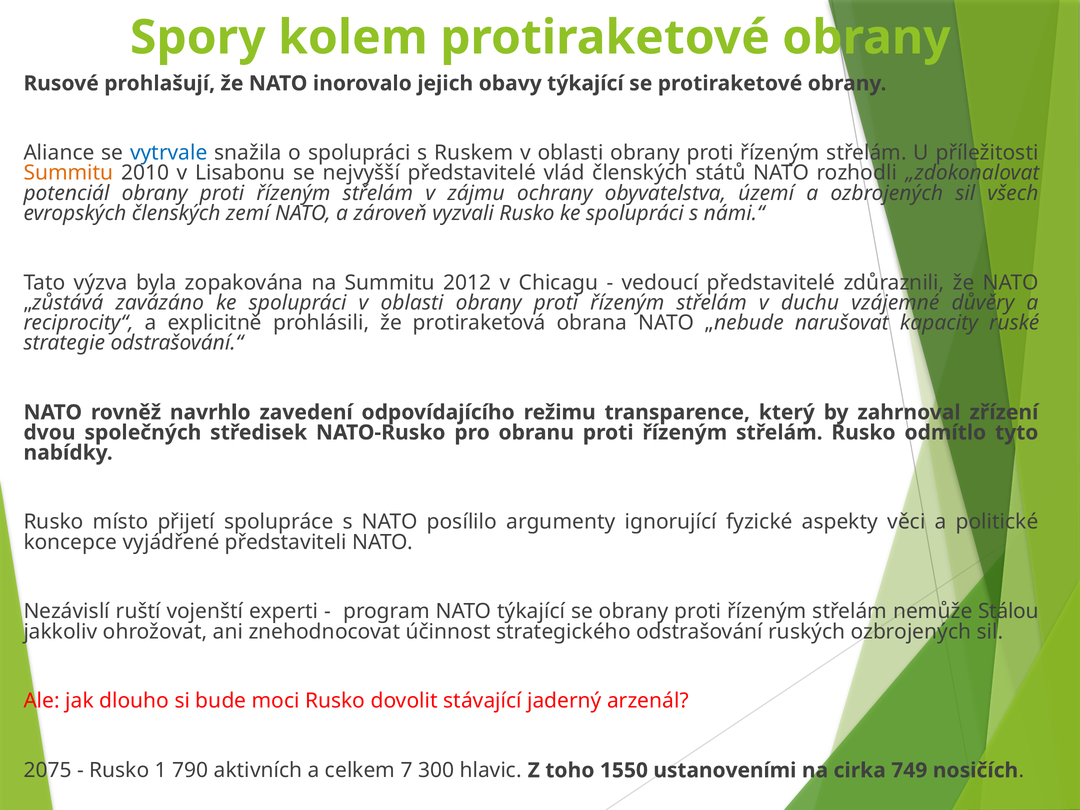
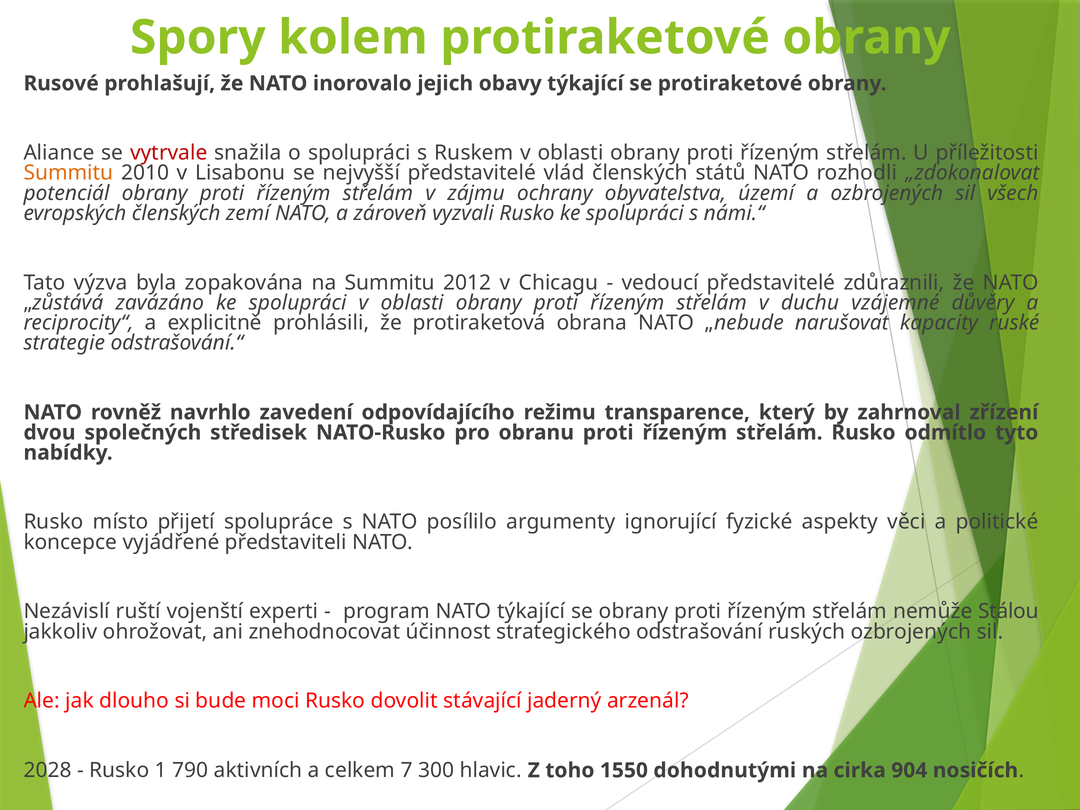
vytrvale colour: blue -> red (169, 153)
2075: 2075 -> 2028 (48, 770)
ustanoveními: ustanoveními -> dohodnutými (725, 770)
749: 749 -> 904 (909, 770)
